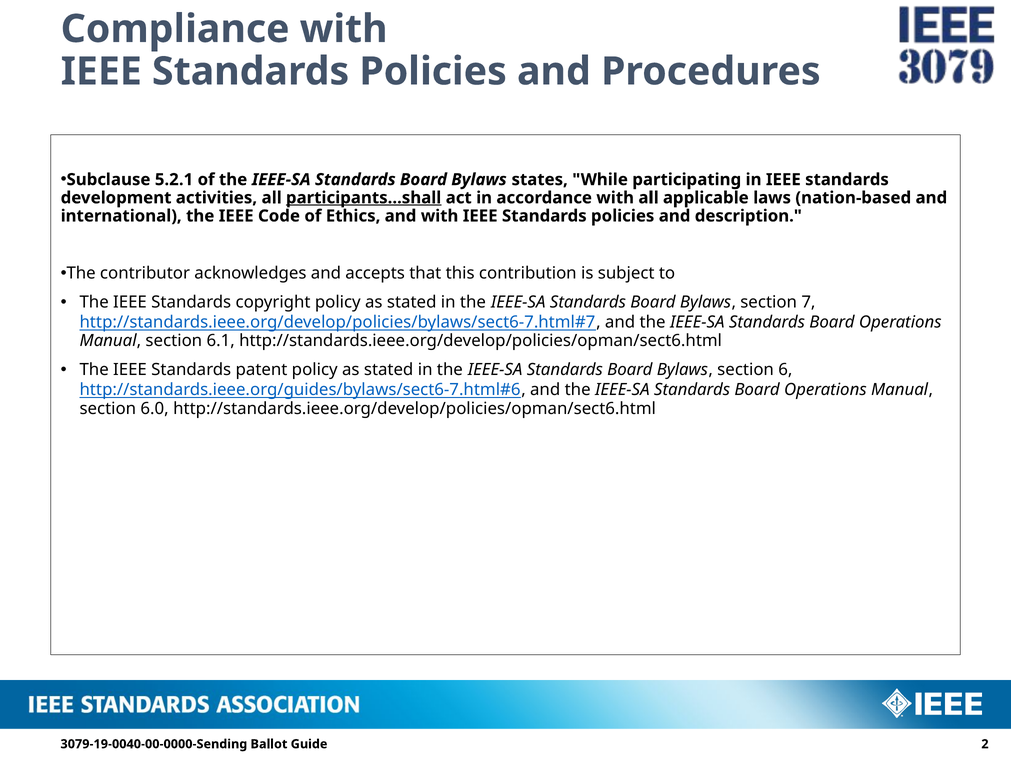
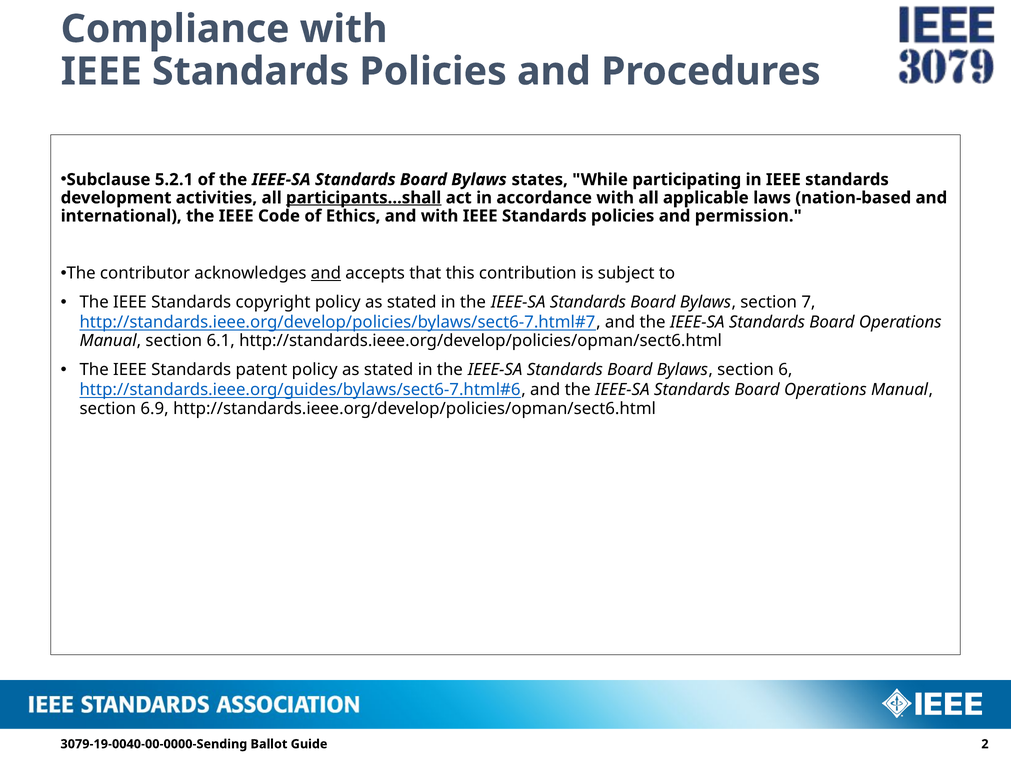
description: description -> permission (748, 216)
and underline: none -> present (326, 274)
6.0: 6.0 -> 6.9 (155, 409)
